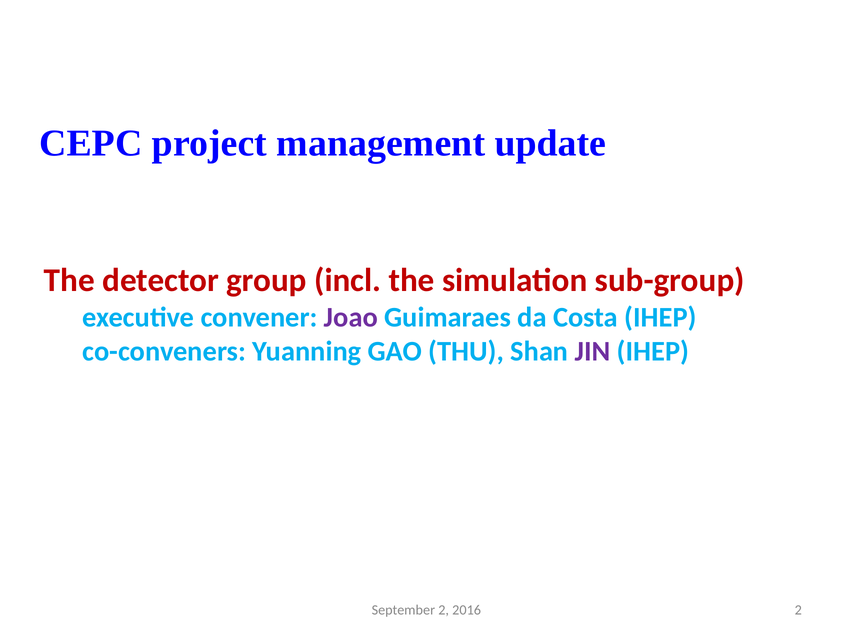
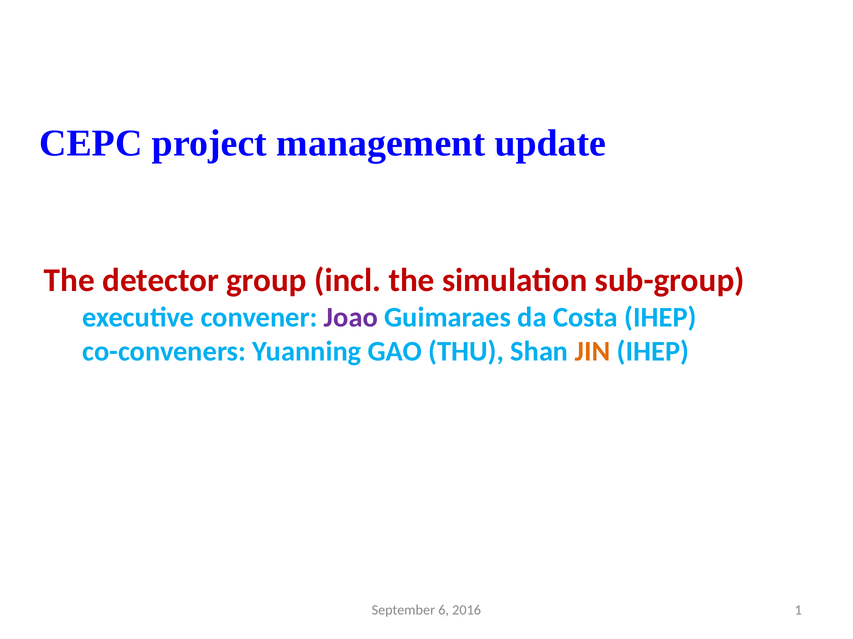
JIN colour: purple -> orange (593, 352)
September 2: 2 -> 6 (444, 611)
2016 2: 2 -> 1 (798, 611)
